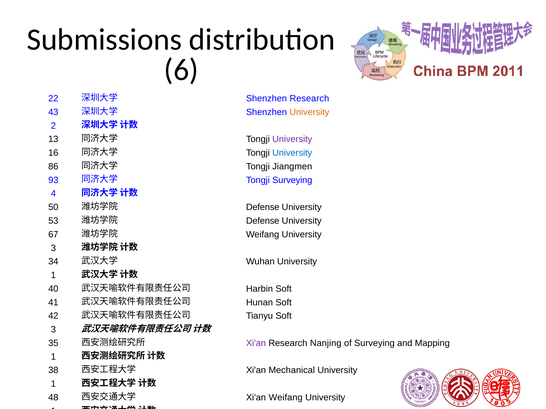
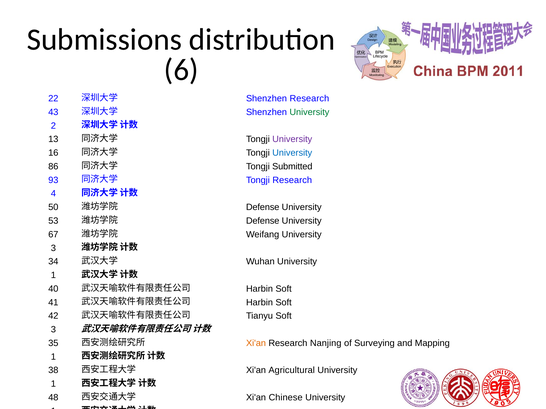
University colour: orange -> green (309, 112)
Jiangmen: Jiangmen -> Submitted (292, 167)
Tongji Surveying: Surveying -> Research (292, 180)
Hunan: Hunan -> Harbin (260, 303)
Xi'an colour: purple -> orange (256, 344)
Mechanical: Mechanical -> Agricultural (292, 371)
Xi'an Weifang: Weifang -> Chinese (286, 398)
